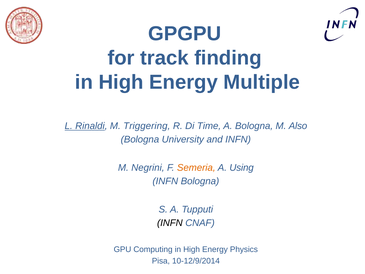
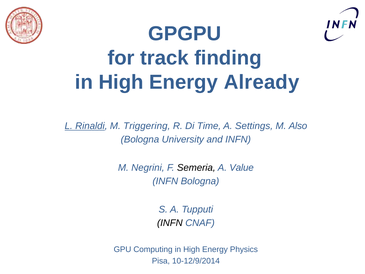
Multiple: Multiple -> Already (262, 82)
A Bologna: Bologna -> Settings (254, 126)
Semeria colour: orange -> black (196, 167)
Using: Using -> Value (242, 167)
